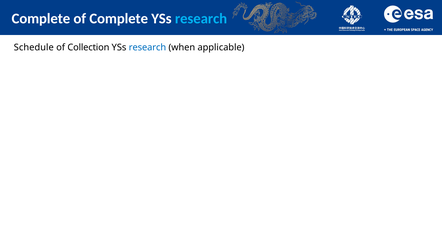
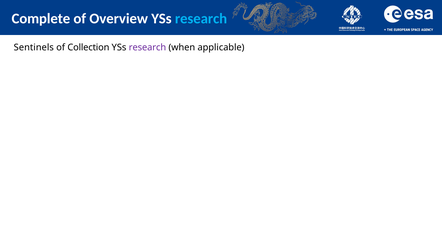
of Complete: Complete -> Overview (119, 19)
Schedule: Schedule -> Sentinels (34, 47)
research colour: blue -> purple (147, 47)
